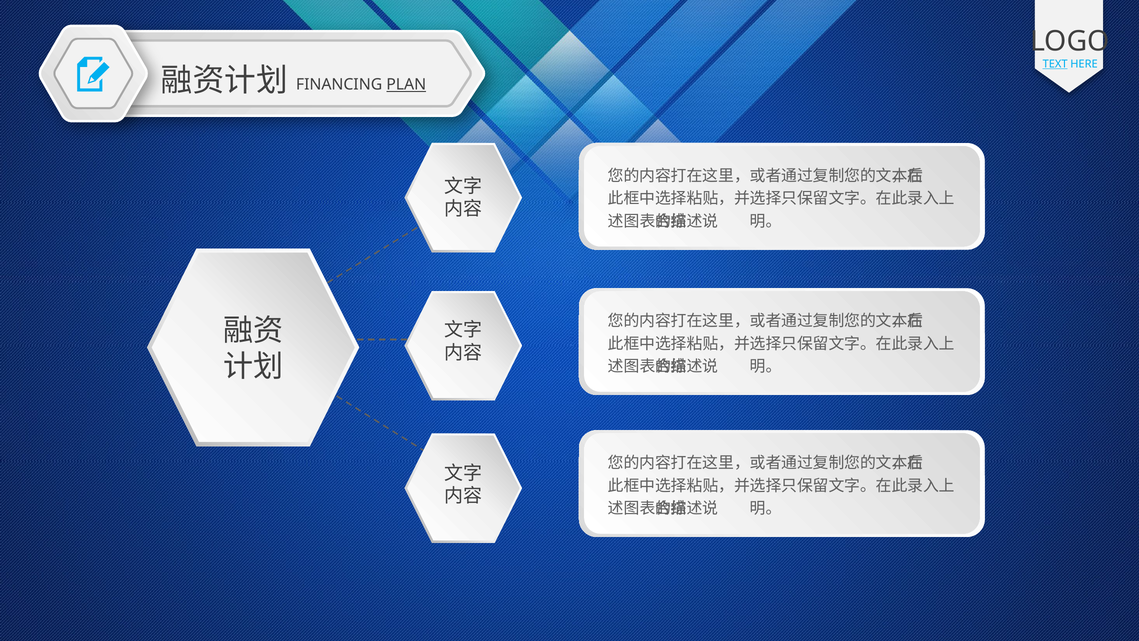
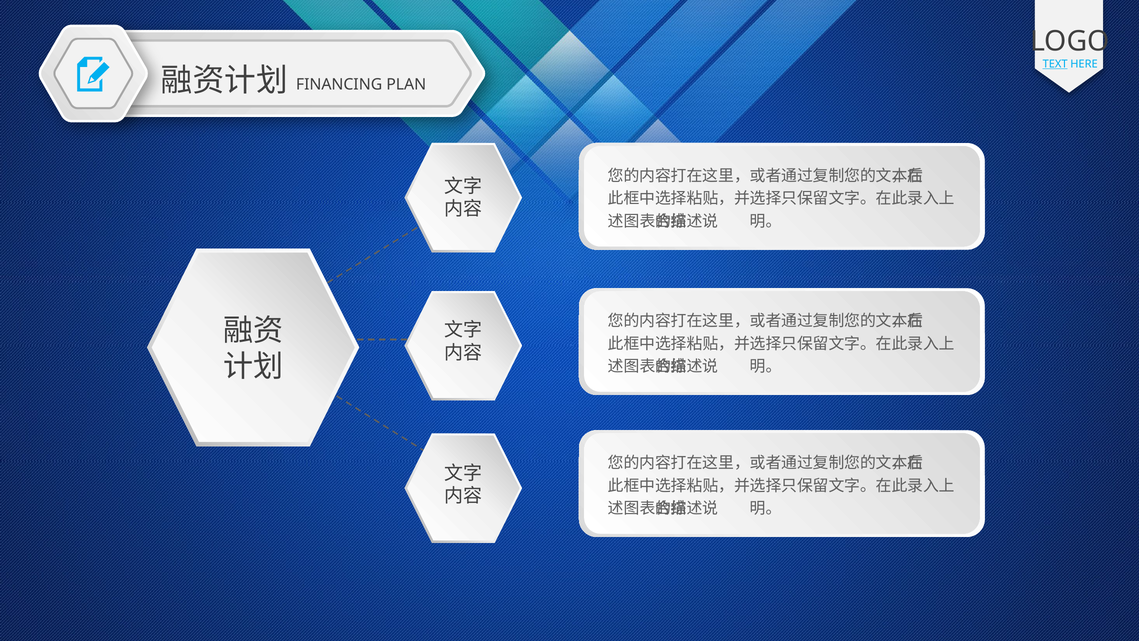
PLAN underline: present -> none (406, 85)
